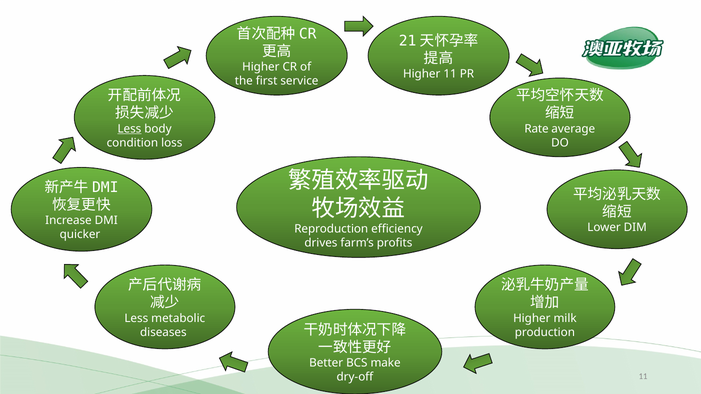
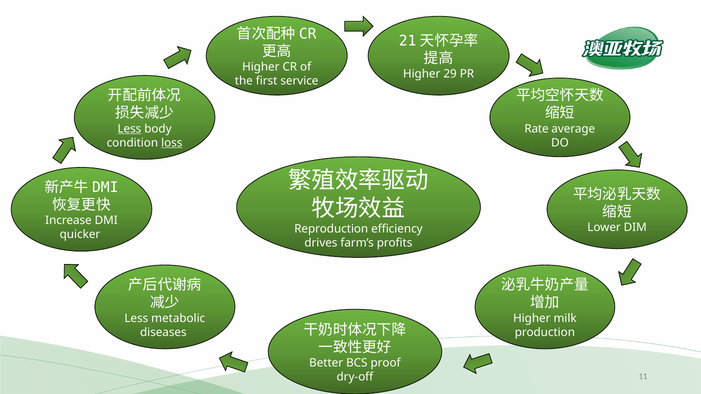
Higher 11: 11 -> 29 (450, 74)
loss underline: none -> present (172, 143)
make: make -> proof (386, 363)
